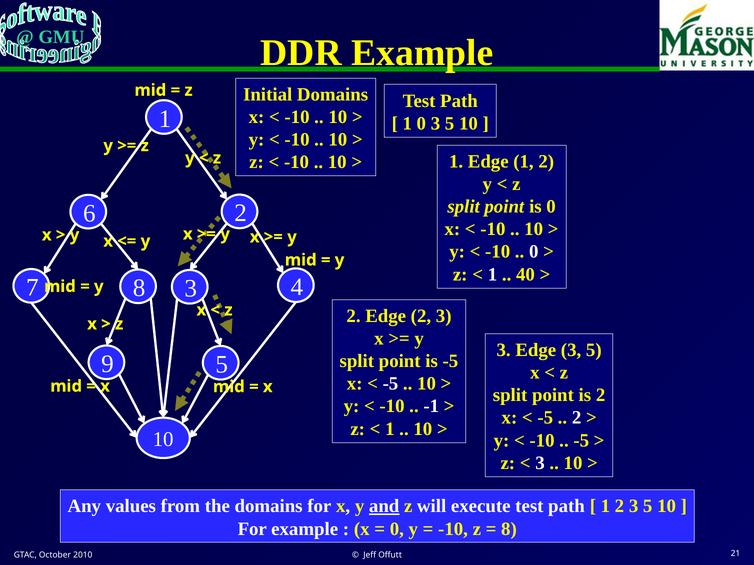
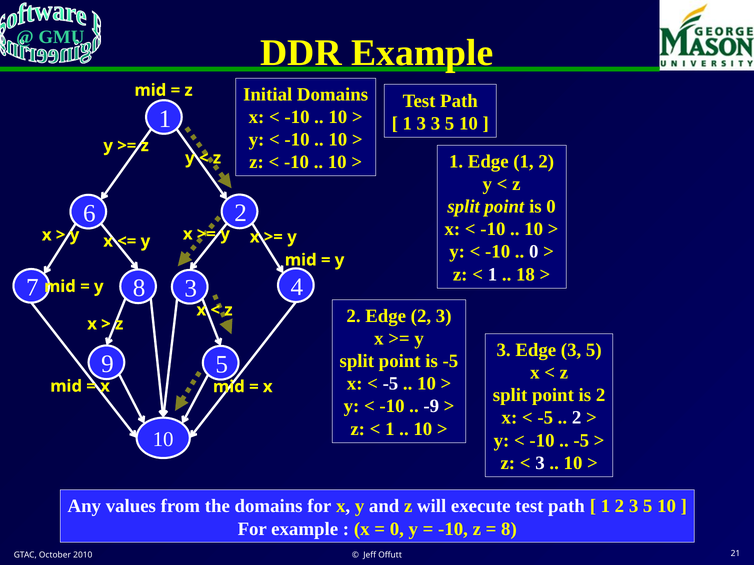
1 0: 0 -> 3 (421, 124)
40: 40 -> 18 (525, 275)
-1: -1 -> -9 (431, 407)
and underline: present -> none (384, 507)
